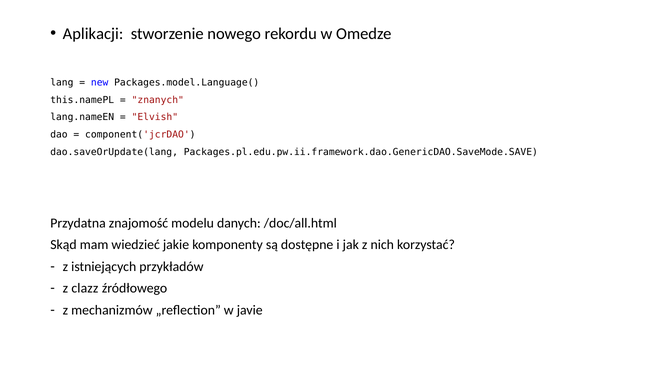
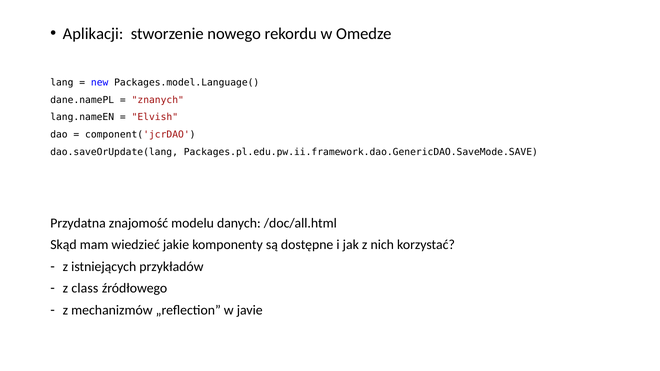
this.namePL: this.namePL -> dane.namePL (82, 100)
clazz: clazz -> class (85, 289)
